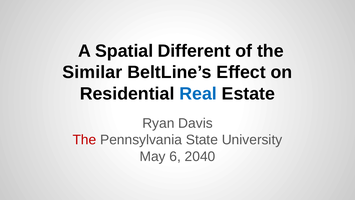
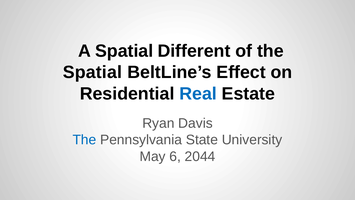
Similar: Similar -> Spatial (92, 72)
The colour: red -> blue (84, 140)
2040: 2040 -> 2044 (200, 156)
